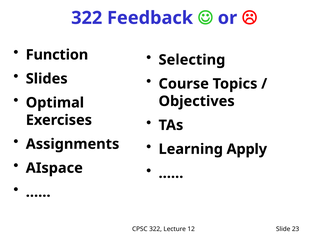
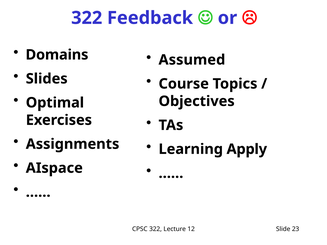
Function: Function -> Domains (57, 55)
Selecting: Selecting -> Assumed (192, 60)
